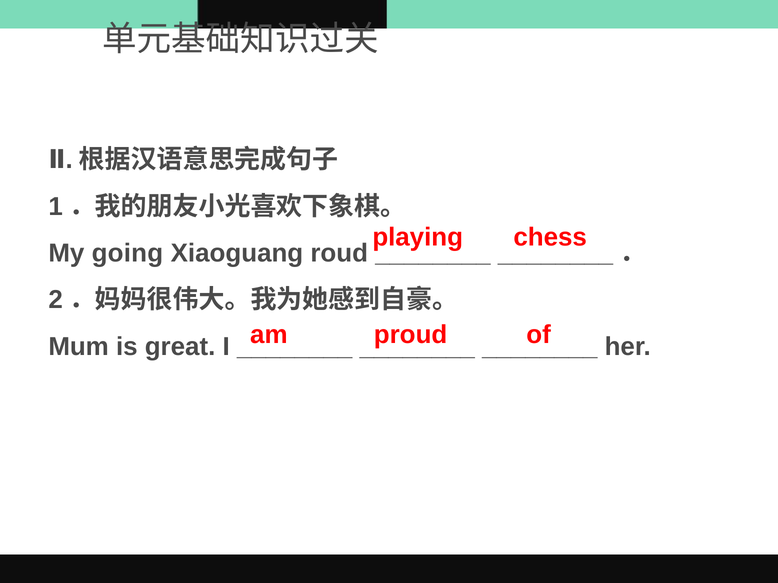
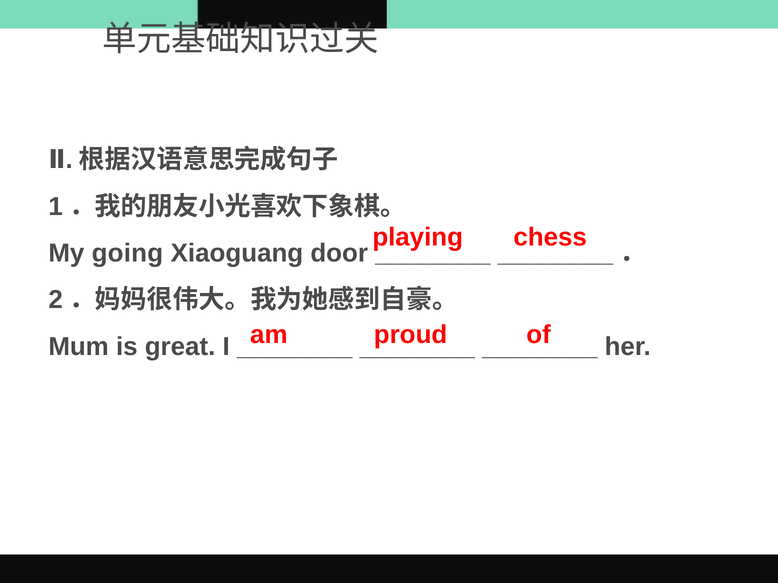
roud: roud -> door (339, 253)
